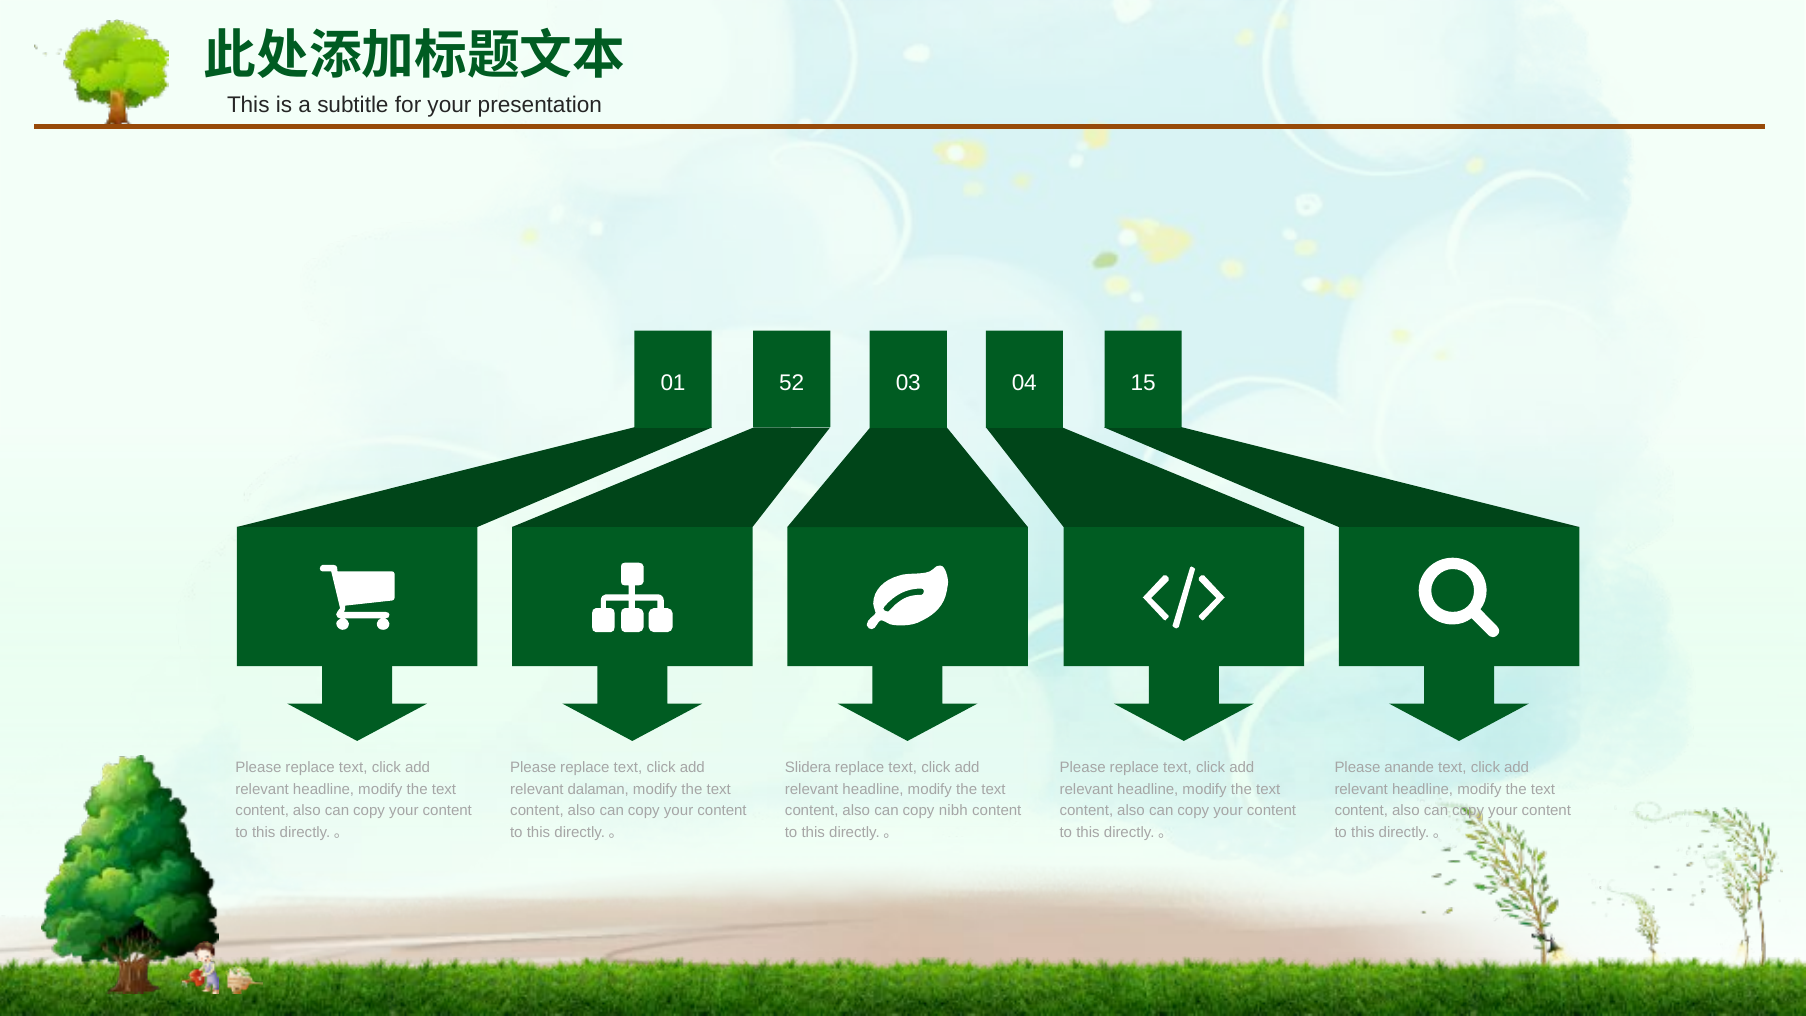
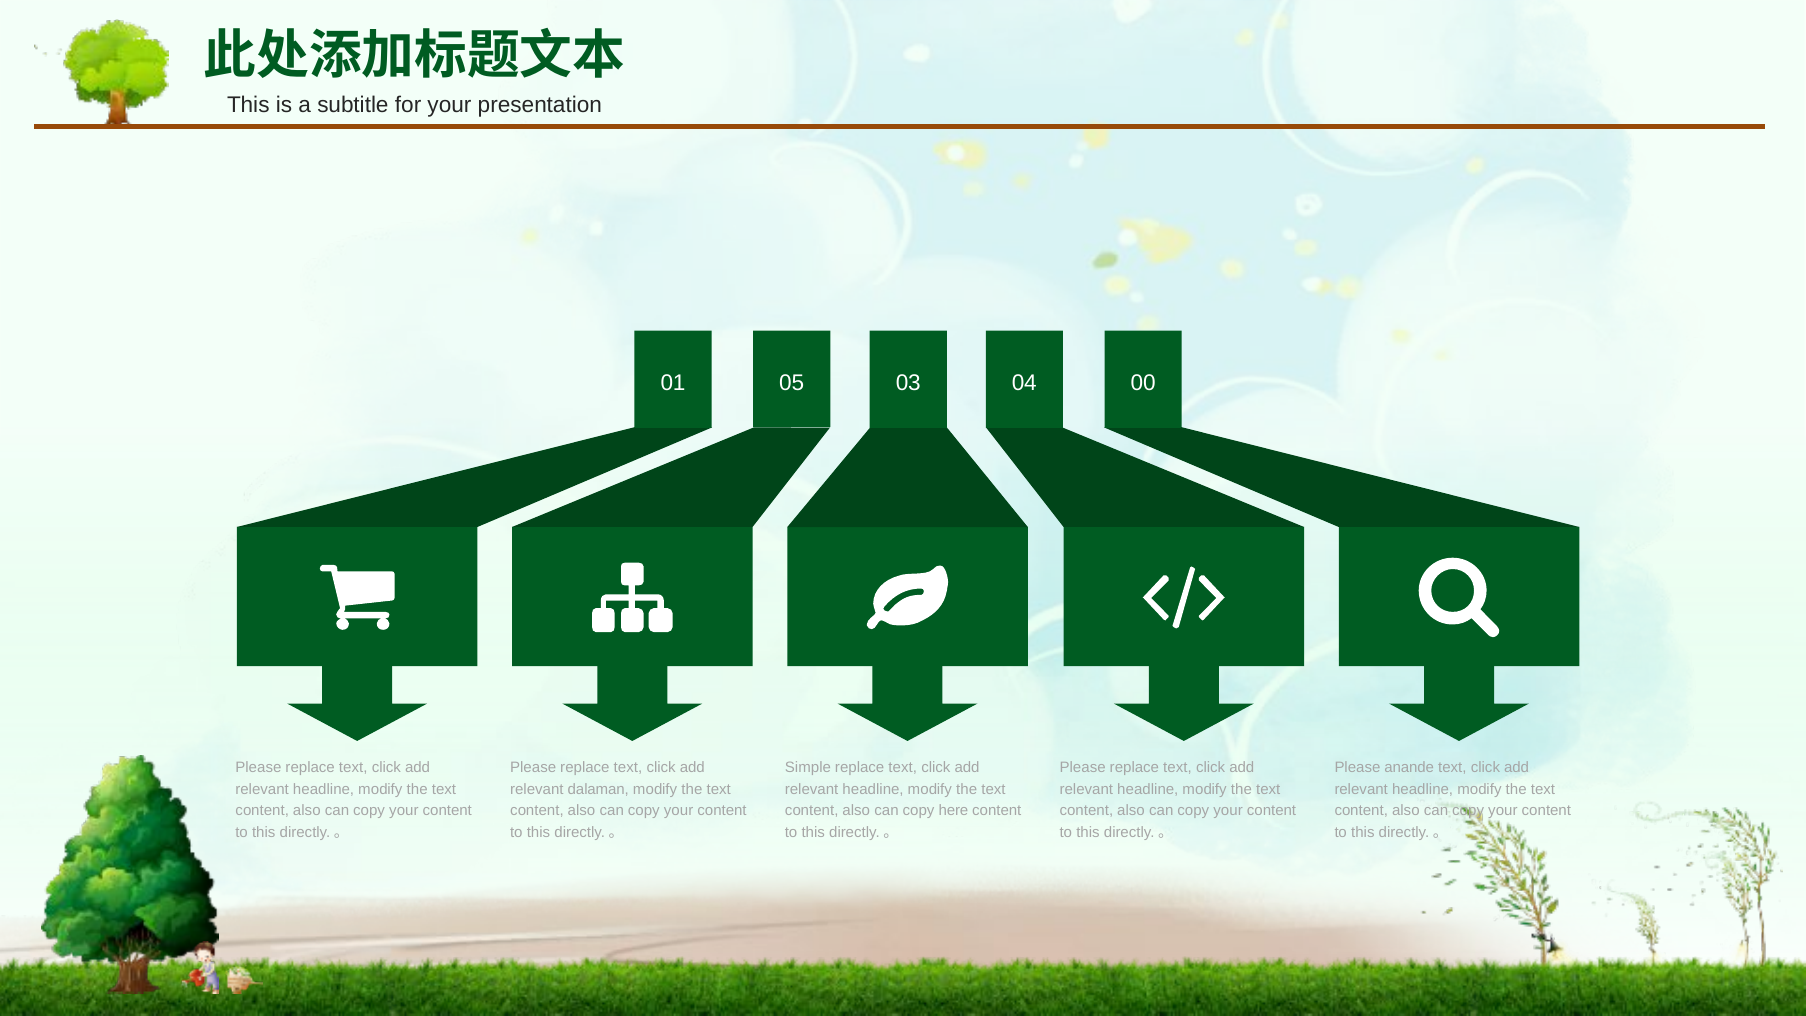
52: 52 -> 05 (792, 383)
15: 15 -> 00 (1143, 383)
Slidera: Slidera -> Simple (808, 768)
nibh: nibh -> here (953, 811)
